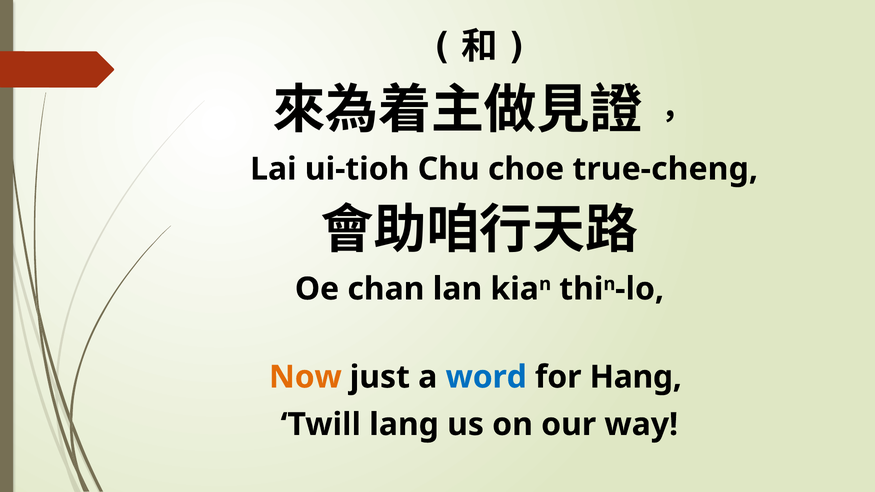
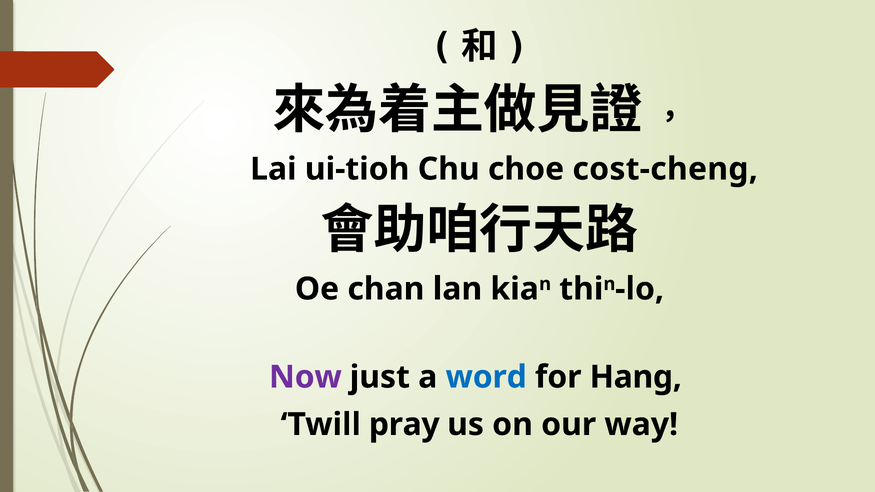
true-cheng: true-cheng -> cost-cheng (665, 169)
Now colour: orange -> purple (305, 377)
lang: lang -> pray (404, 425)
